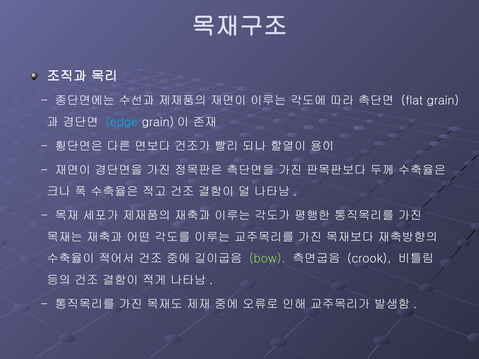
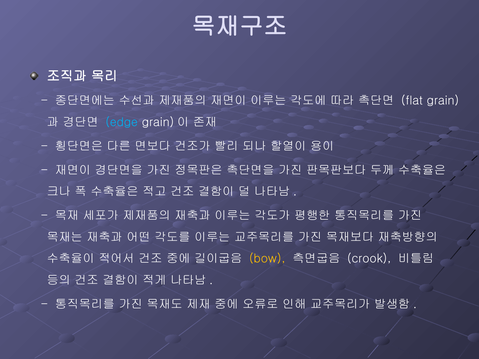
bow colour: light green -> yellow (267, 259)
